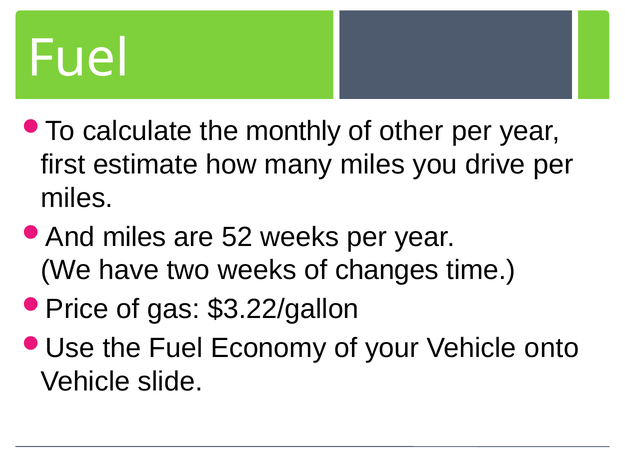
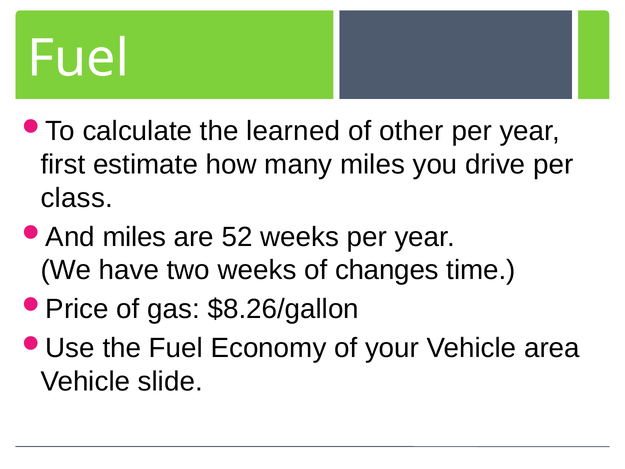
monthly: monthly -> learned (293, 131)
miles: miles -> class (77, 198)
$3.22/gallon: $3.22/gallon -> $8.26/gallon (283, 309)
onto: onto -> area (552, 348)
